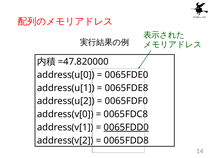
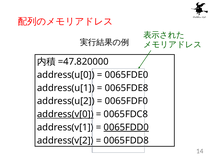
address(v[0 underline: none -> present (65, 114)
